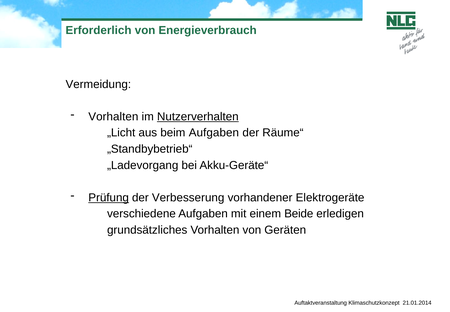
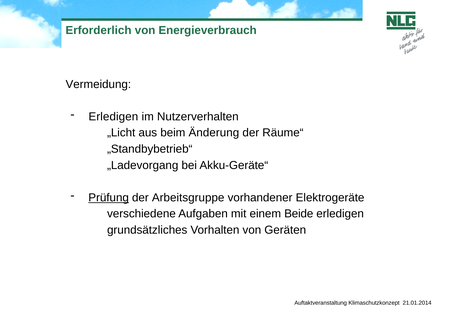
Vorhalten: Vorhalten -> Erledigen (113, 116)
Nutzerverhalten underline: present -> none (198, 116)
beim Aufgaben: Aufgaben -> Änderung (214, 133)
Verbesserung: Verbesserung -> Arbeitsgruppe (188, 197)
